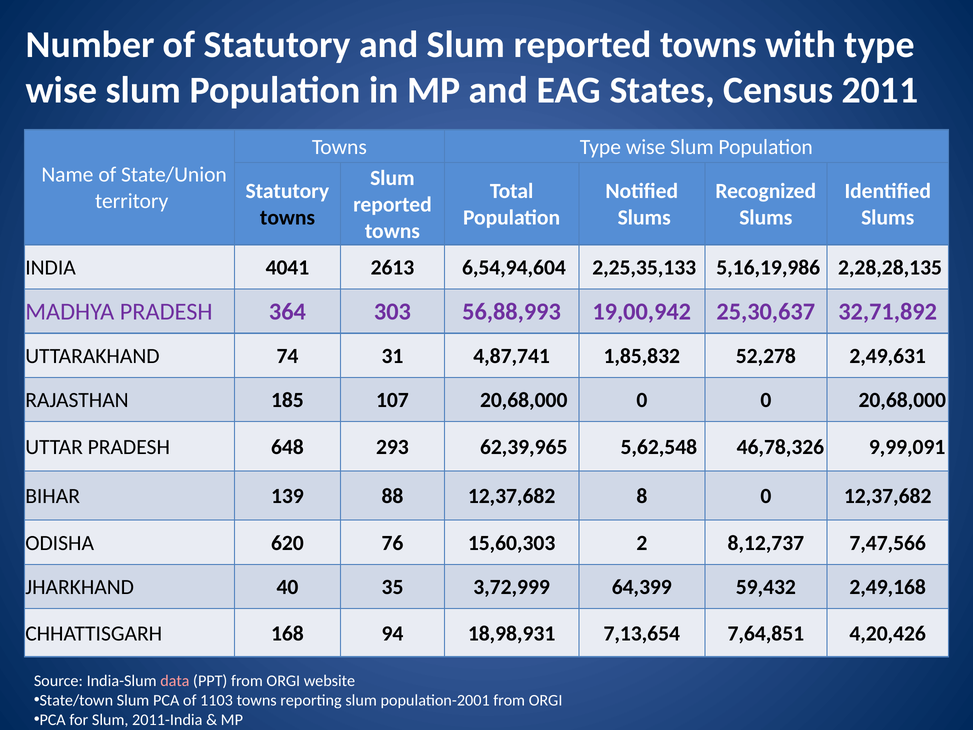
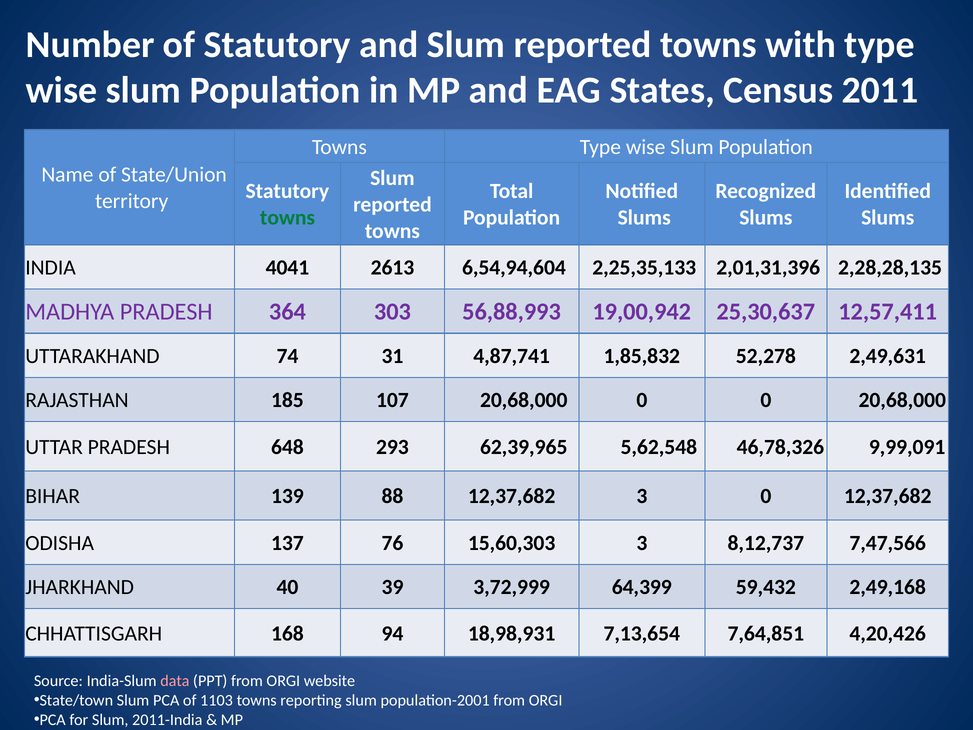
towns colour: black -> green (287, 218)
5,16,19,986: 5,16,19,986 -> 2,01,31,396 (768, 268)
32,71,892: 32,71,892 -> 12,57,411 (888, 312)
12,37,682 8: 8 -> 3 (642, 496)
620: 620 -> 137 (287, 543)
15,60,303 2: 2 -> 3 (642, 543)
35: 35 -> 39 (393, 587)
